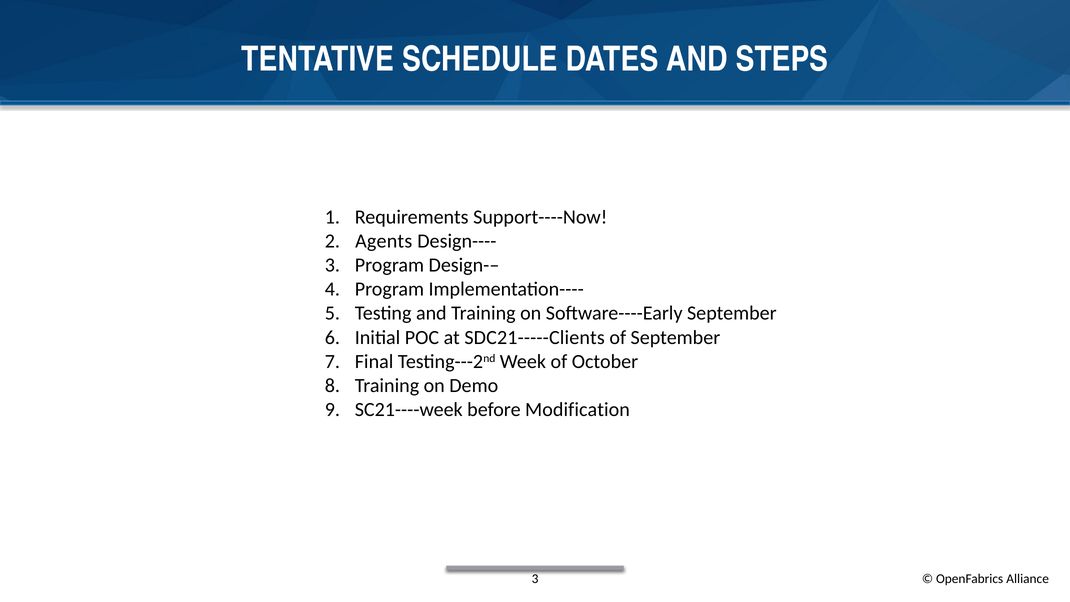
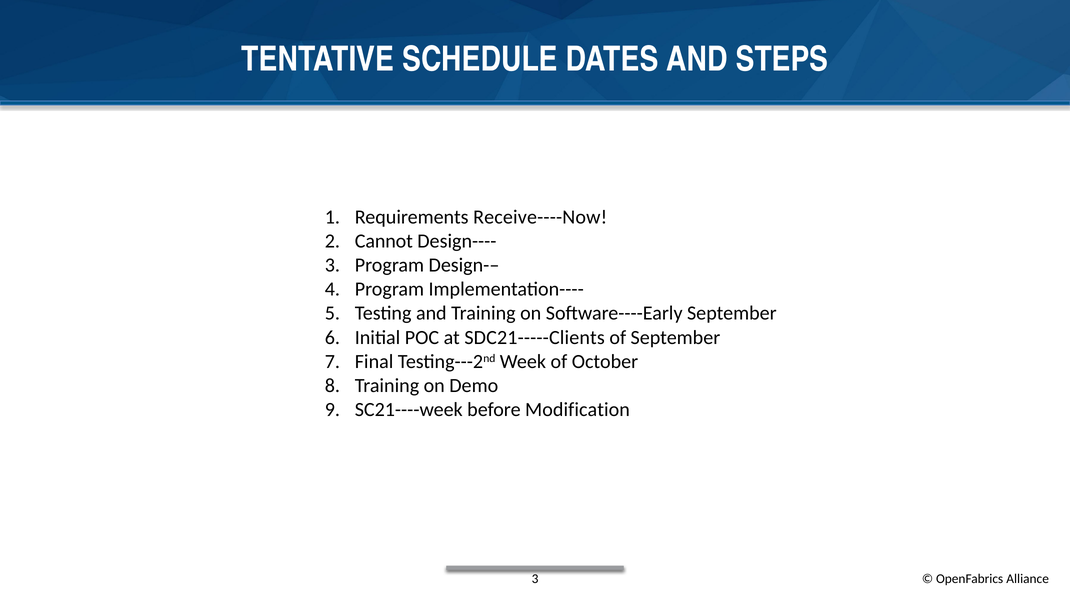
Support----Now: Support----Now -> Receive----Now (540, 217)
Agents: Agents -> Cannot (384, 241)
